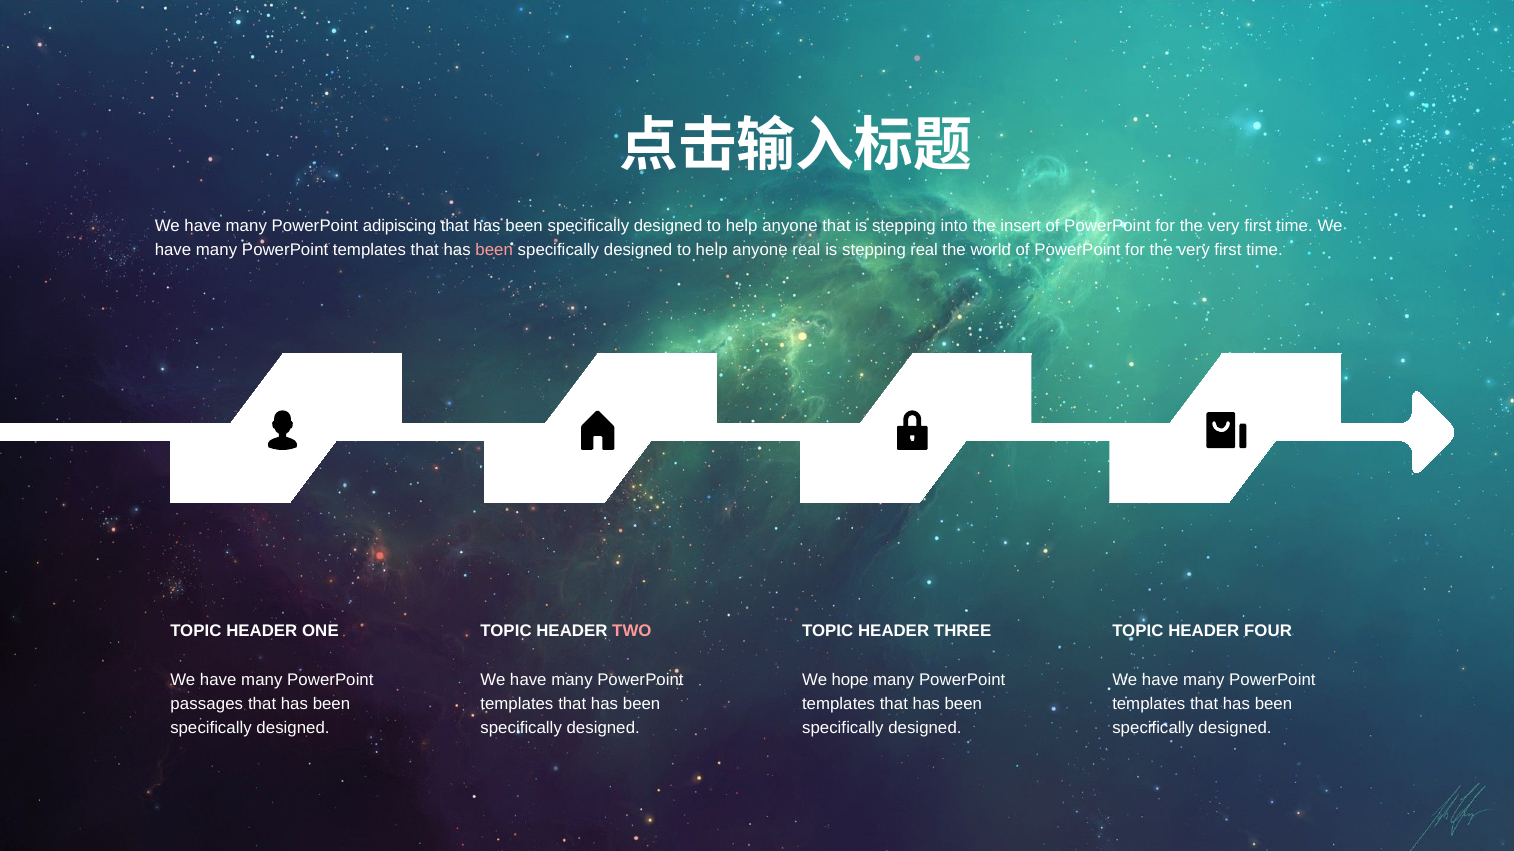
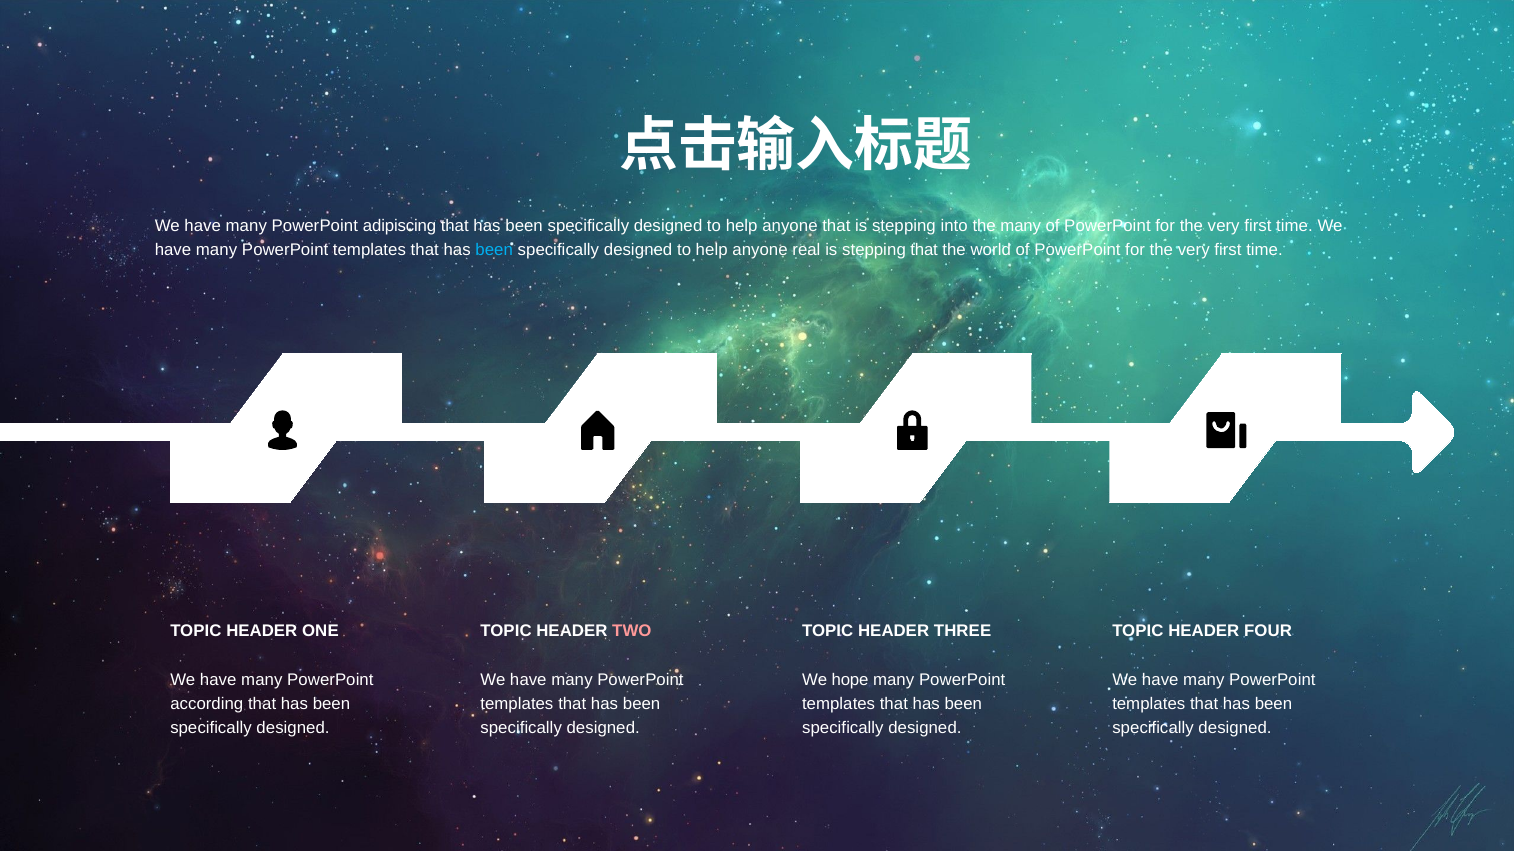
the insert: insert -> many (1021, 226)
been colour: pink -> light blue (494, 251)
stepping real: real -> that (924, 251)
passages: passages -> according (207, 704)
